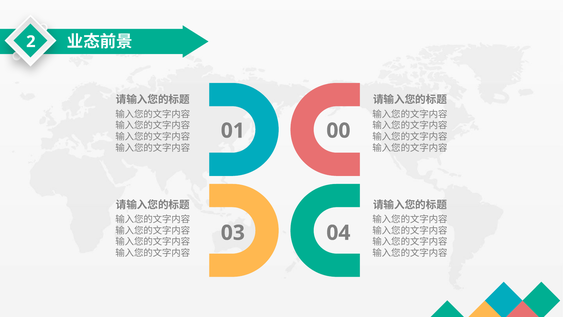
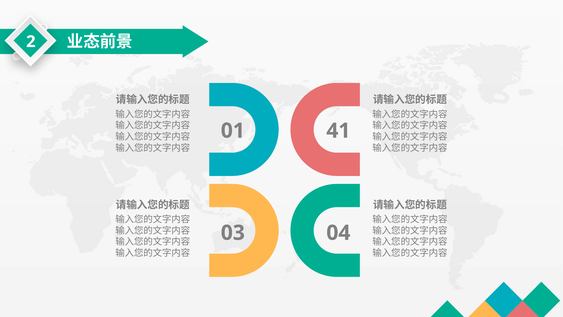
00: 00 -> 41 (338, 131)
